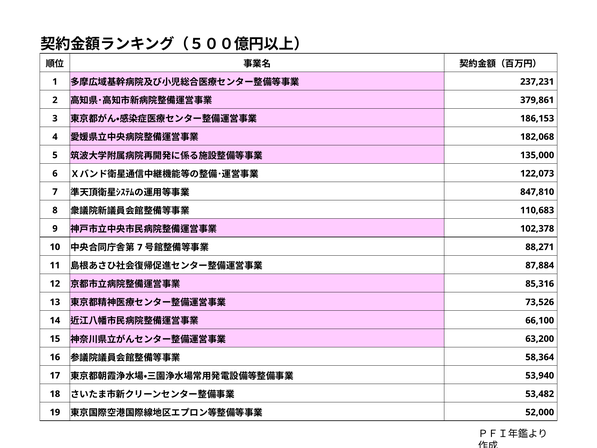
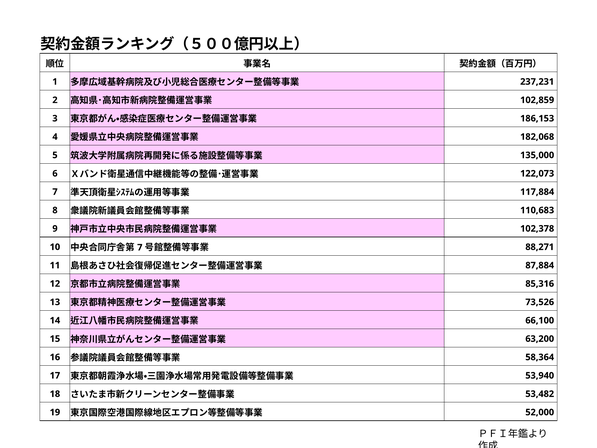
379,861: 379,861 -> 102,859 (537, 100)
847,810: 847,810 -> 117,884 (537, 192)
